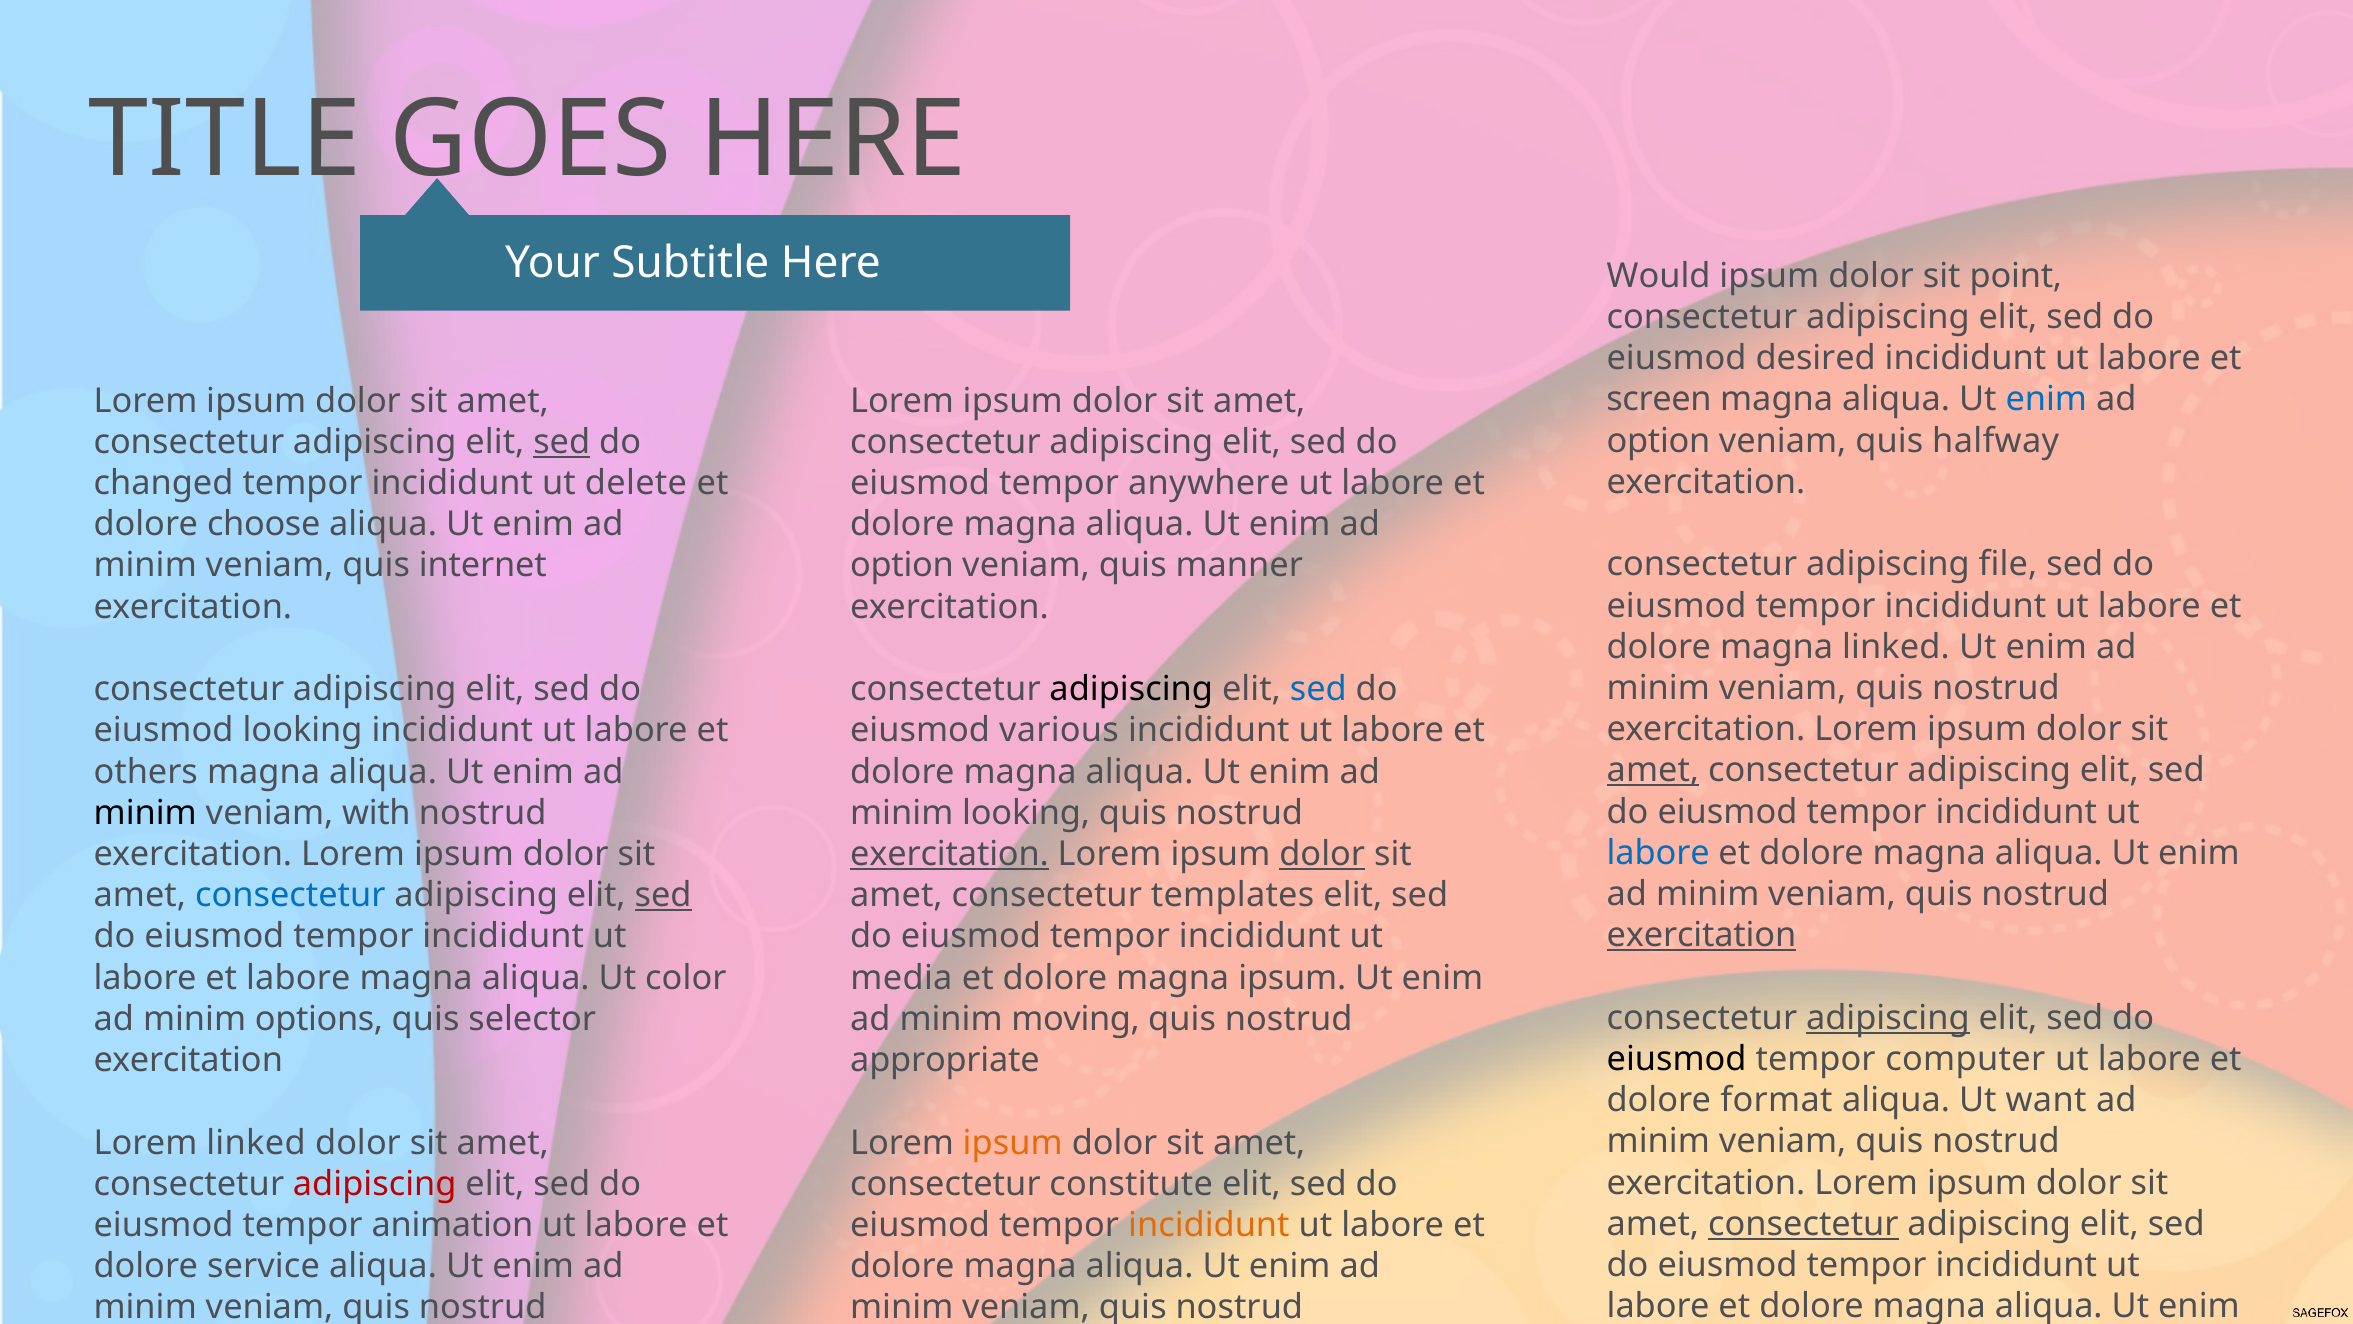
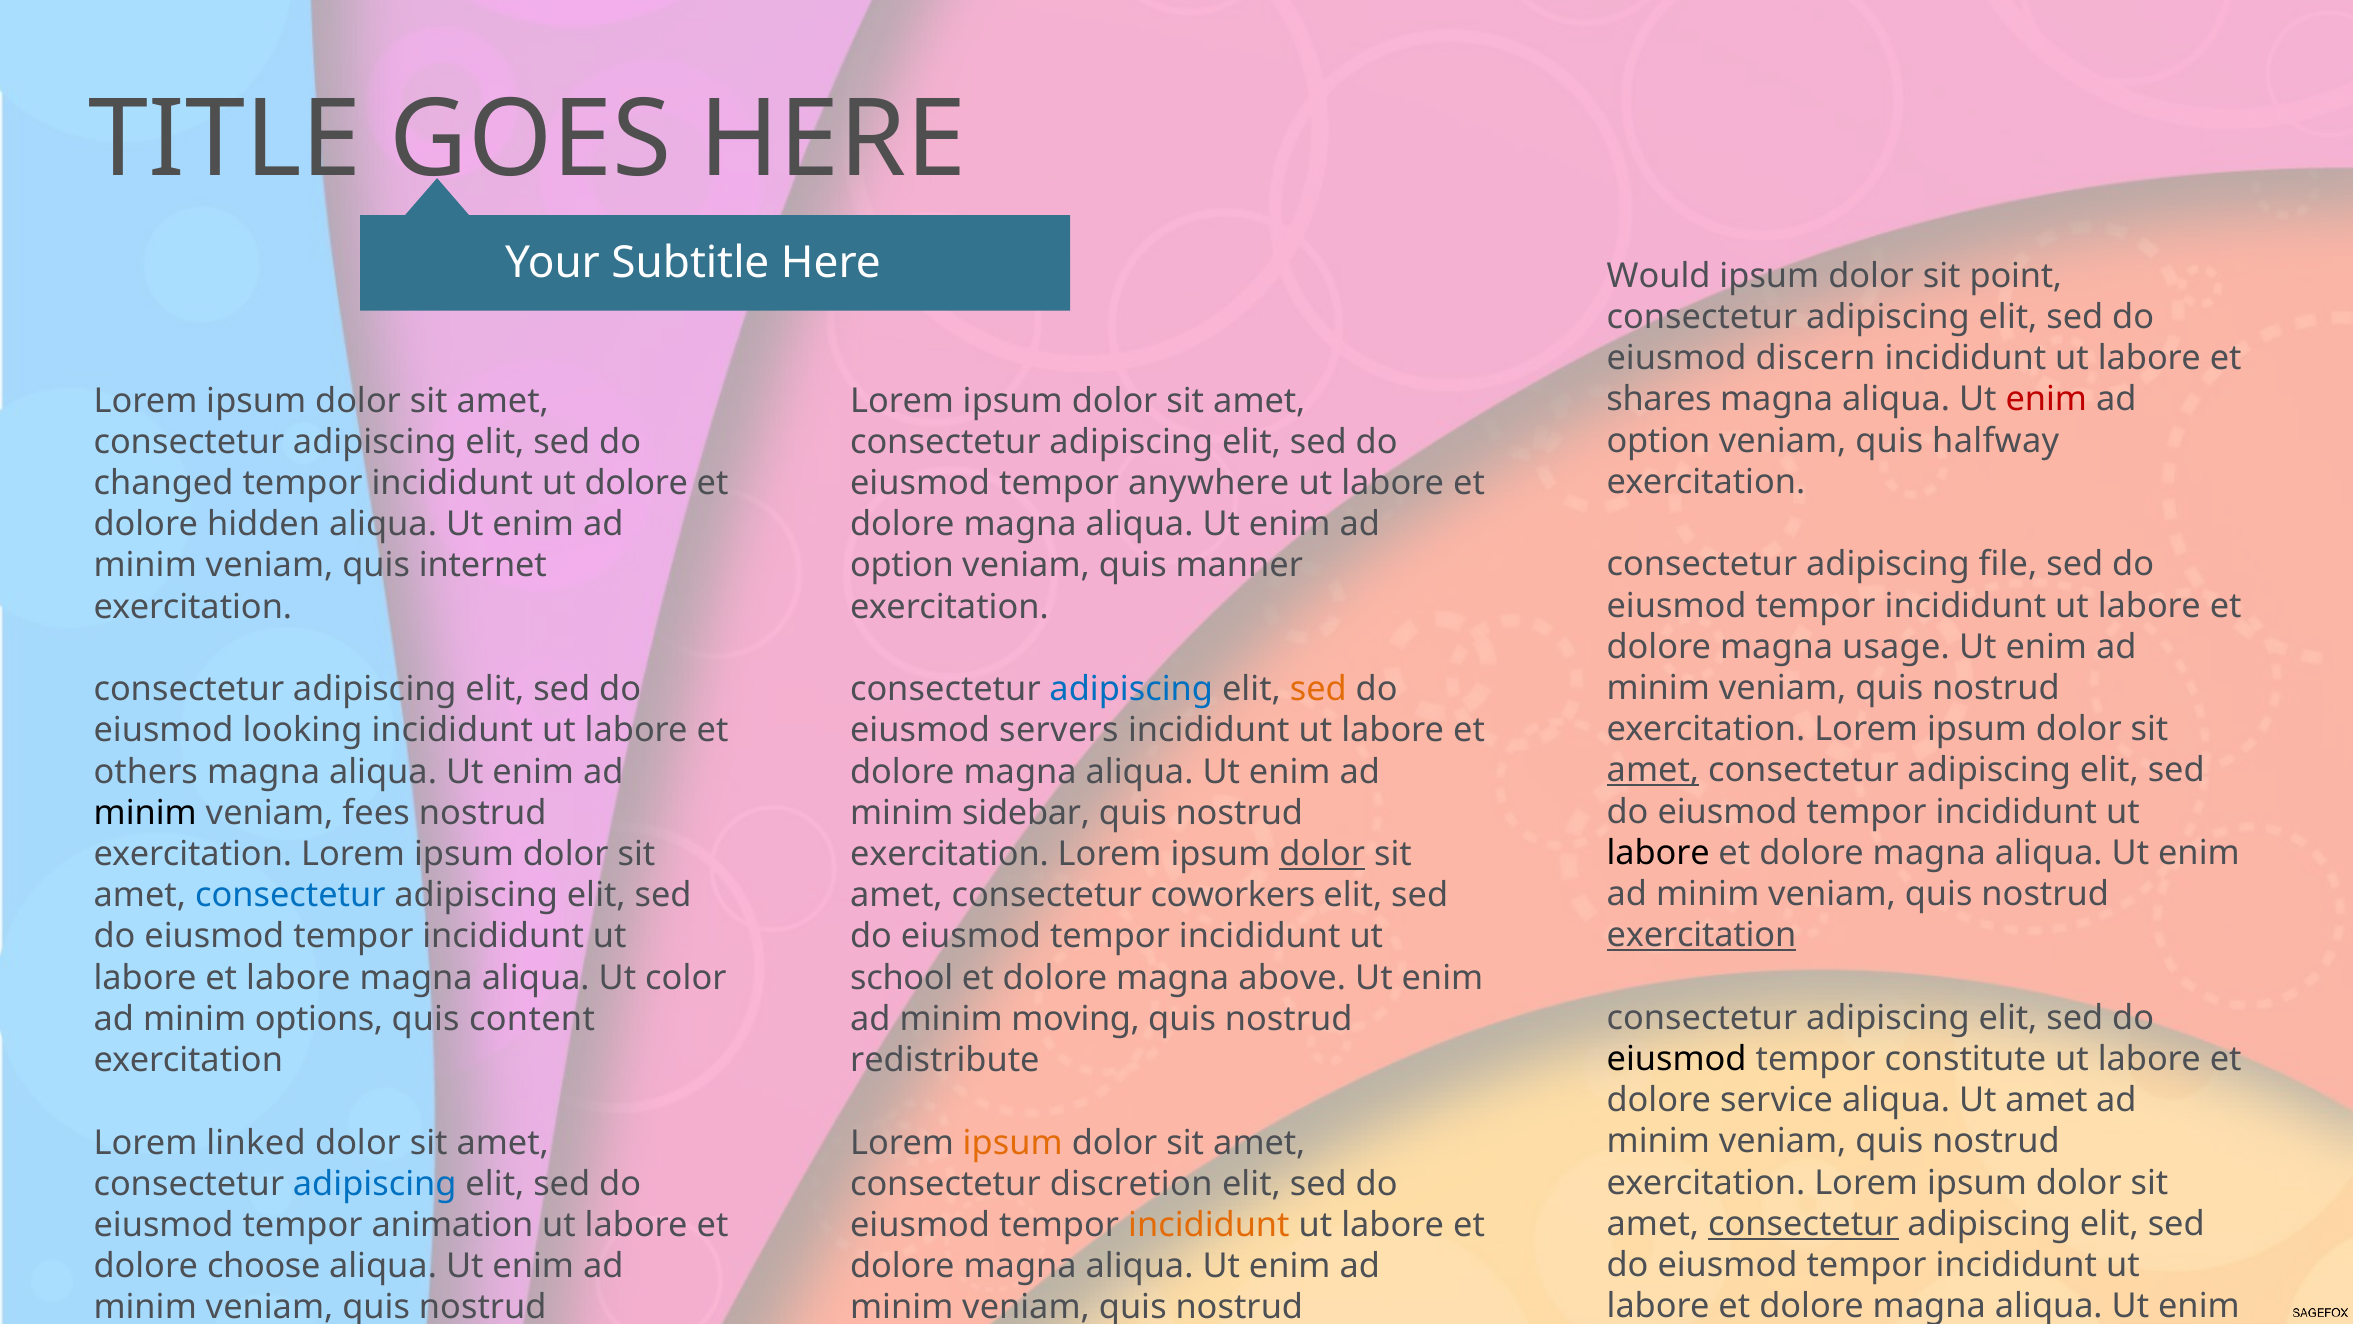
desired: desired -> discern (1816, 358)
screen: screen -> shares (1659, 399)
enim colour: blue -> red (2046, 399)
sed underline: present -> none (562, 442)
ut delete: delete -> dolore (636, 483)
choose: choose -> hidden (264, 524)
magna linked: linked -> usage (1896, 647)
adipiscing colour: black -> blue (1131, 689)
sed colour: blue -> orange (1318, 689)
various: various -> servers (1059, 730)
with: with -> fees (376, 813)
minim looking: looking -> sidebar (1026, 813)
labore colour: blue -> black (1658, 853)
exercitation underline: present -> none (950, 854)
sed underline: present -> none (663, 895)
templates: templates -> coworkers (1233, 895)
media: media -> school (902, 977)
magna ipsum: ipsum -> above (1292, 977)
adipiscing underline: present -> none (1888, 1017)
selector: selector -> content (532, 1019)
computer: computer -> constitute (1965, 1059)
appropriate: appropriate -> redistribute (945, 1060)
format: format -> service (1777, 1100)
Ut want: want -> amet (2046, 1100)
adipiscing colour: red -> blue (375, 1183)
constitute: constitute -> discretion (1131, 1183)
service: service -> choose (264, 1266)
